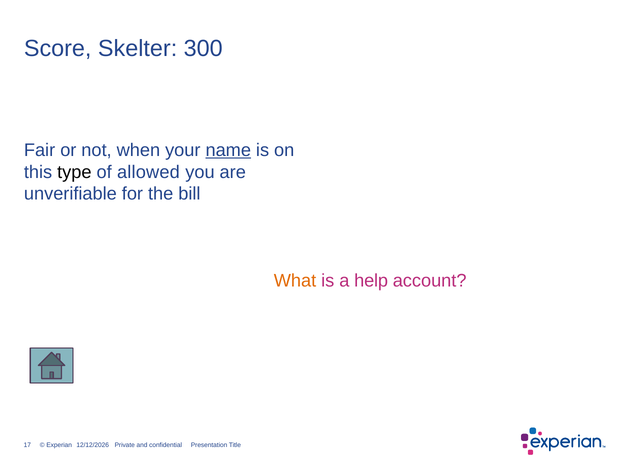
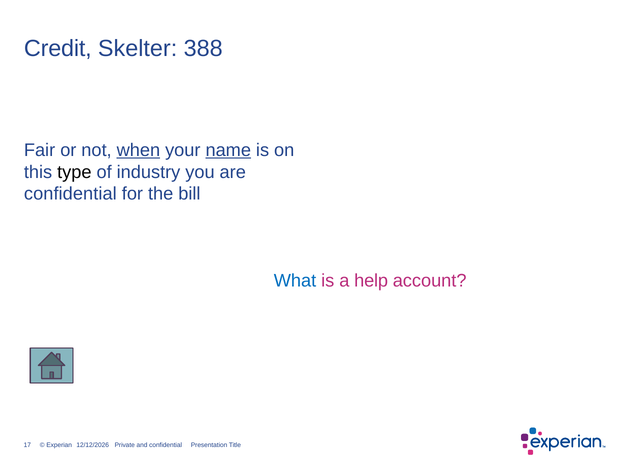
Score: Score -> Credit (58, 49)
300: 300 -> 388 (203, 49)
when underline: none -> present (138, 150)
allowed: allowed -> industry (149, 172)
unverifiable: unverifiable -> confidential (70, 194)
What colour: orange -> blue (295, 281)
